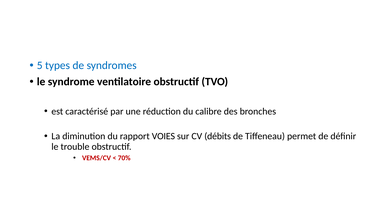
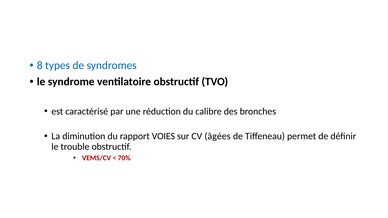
5: 5 -> 8 (40, 66)
débits: débits -> âgées (218, 136)
